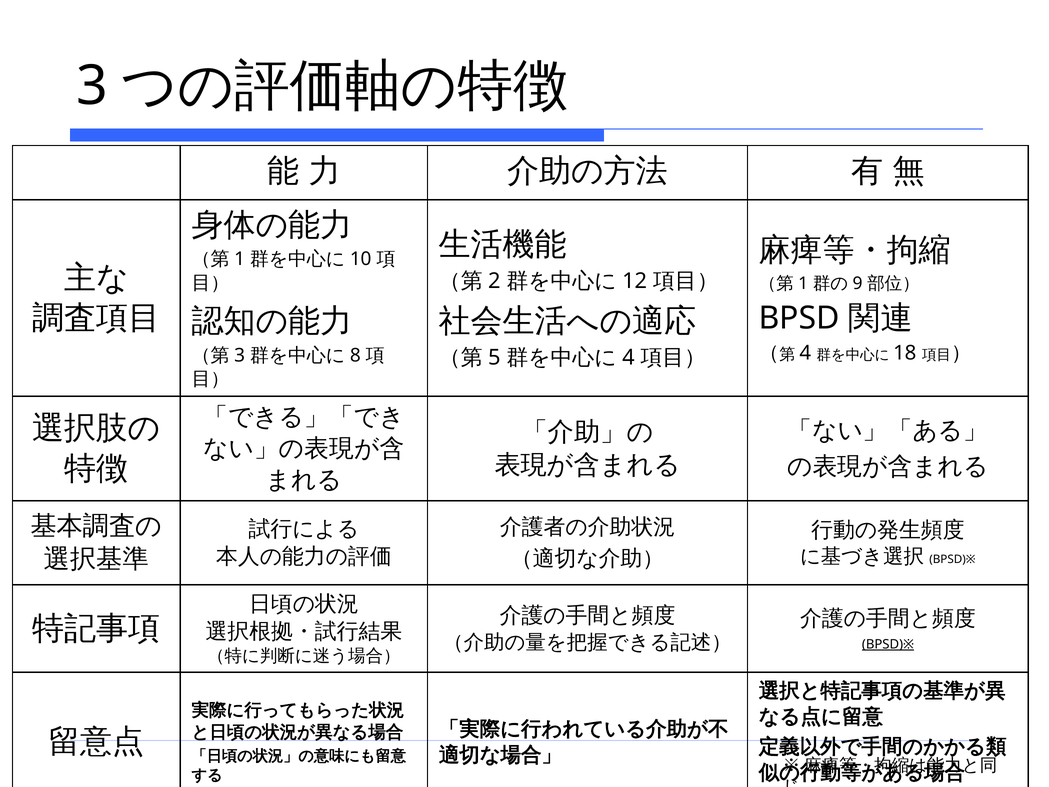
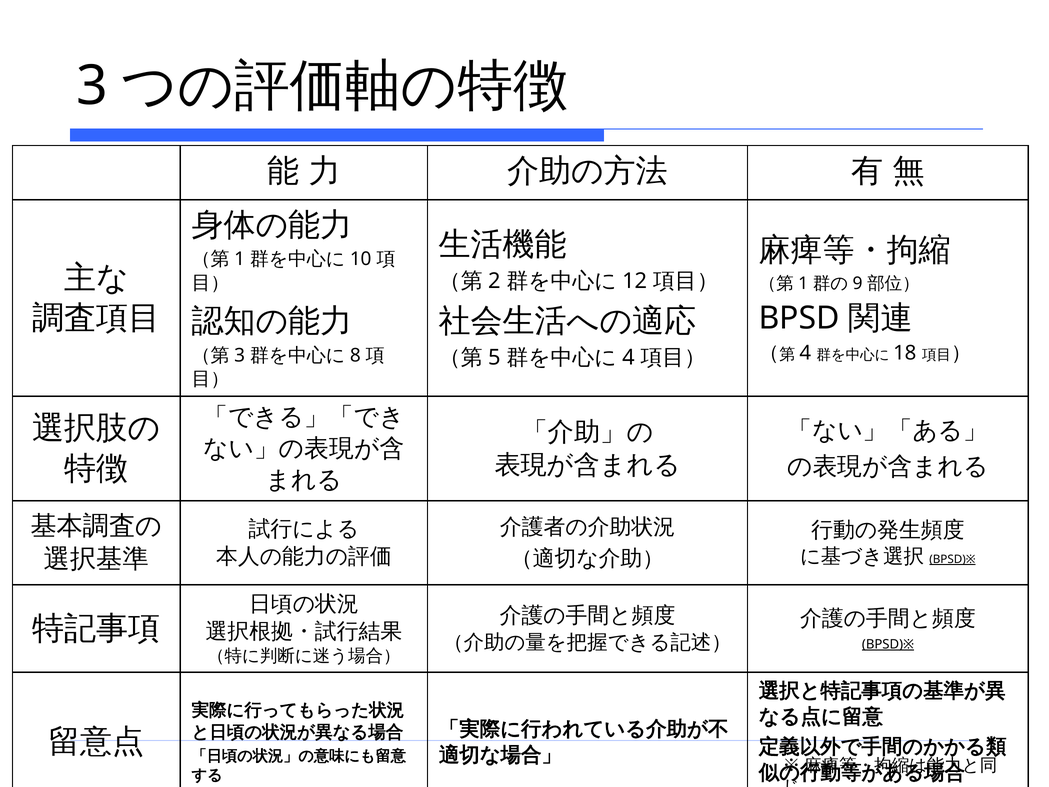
BPSD)※ underline: none -> present (952, 559)
